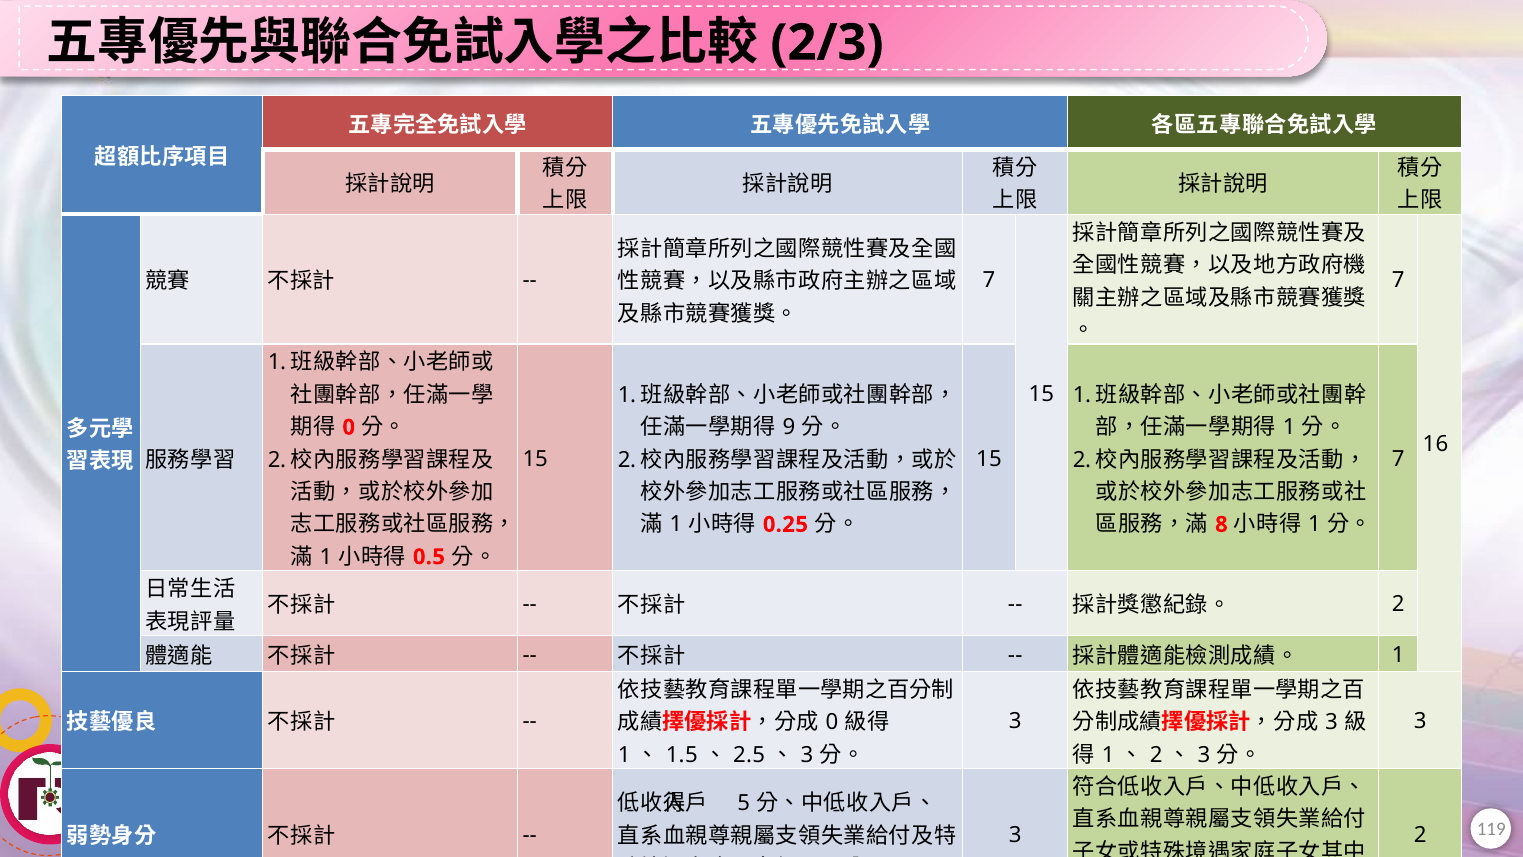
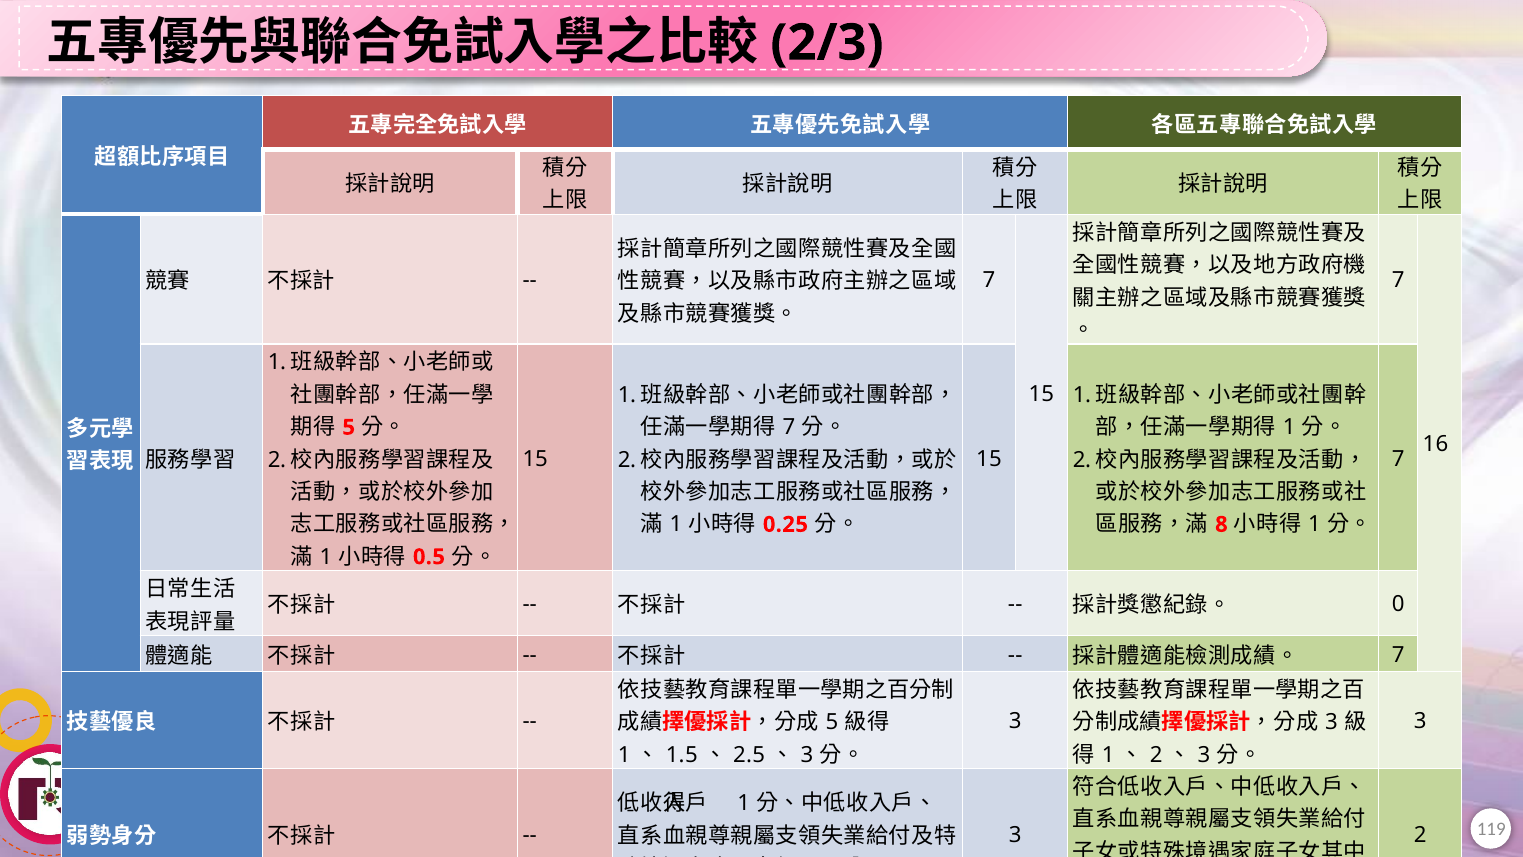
0: 0 -> 5 (349, 427)
9: 9 -> 7 (789, 427)
2: 2 -> 0 (1398, 604)
1: 1 -> 7 (1398, 655)
0: 0 -> 5 (832, 722)
5: 5 -> 1 (744, 803)
